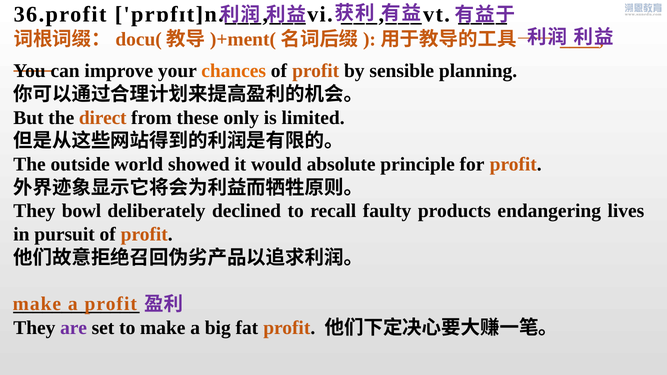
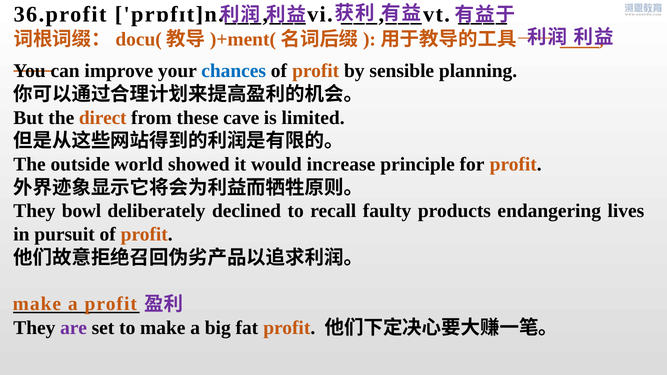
chances colour: orange -> blue (234, 71)
only: only -> cave (241, 118)
absolute: absolute -> increase (341, 164)
